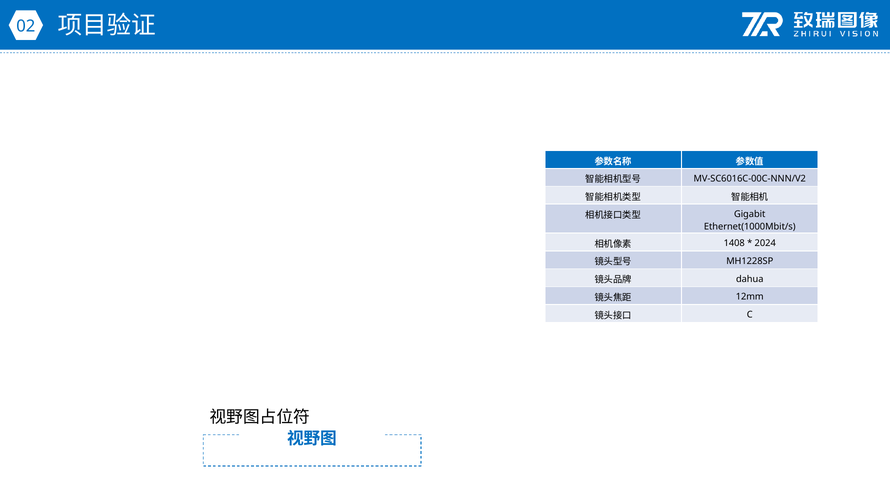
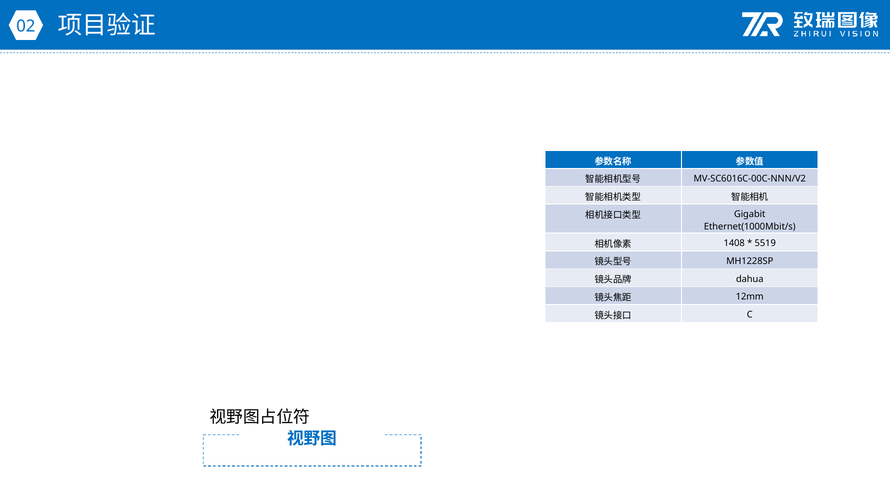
2024: 2024 -> 5519 (765, 243)
